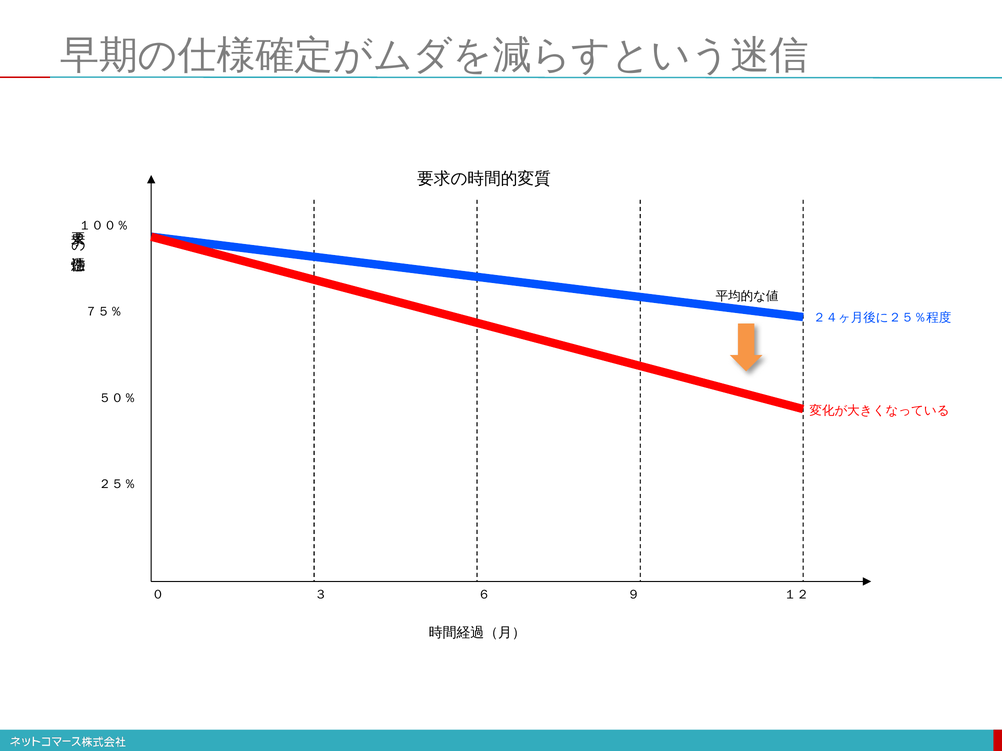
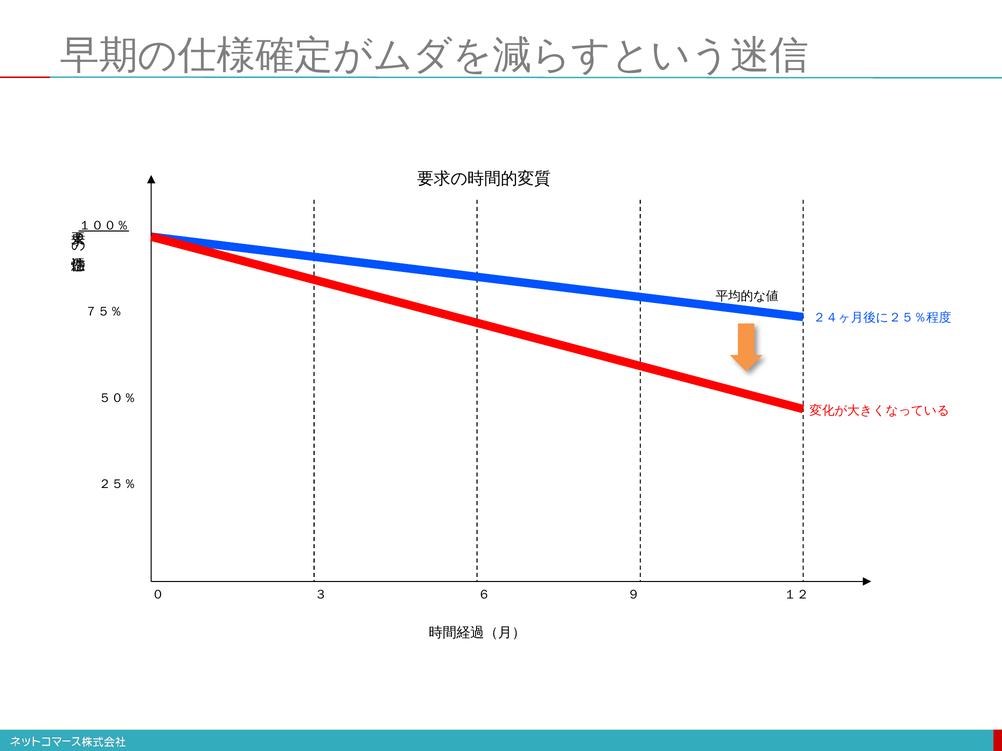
１００％ underline: none -> present (104, 226)
